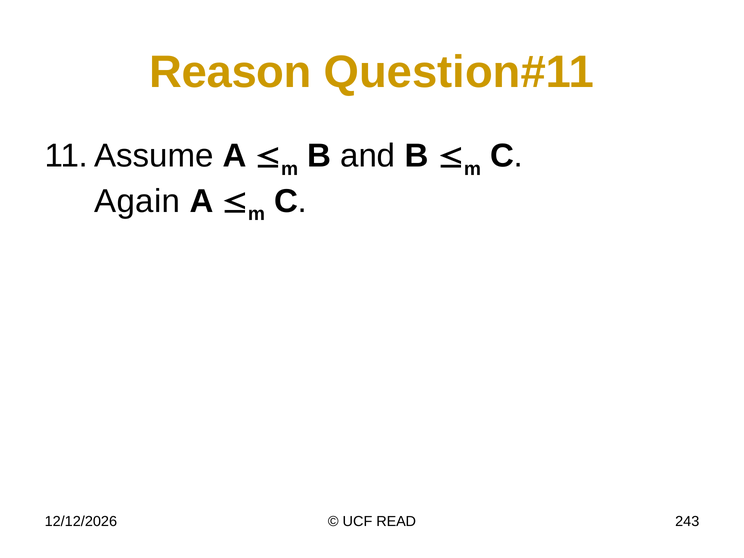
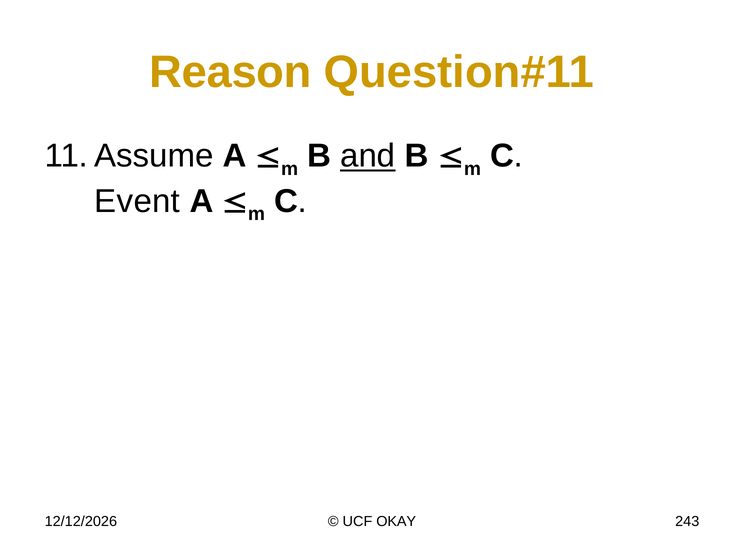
and underline: none -> present (368, 156)
Again: Again -> Event (137, 201)
READ: READ -> OKAY (396, 522)
